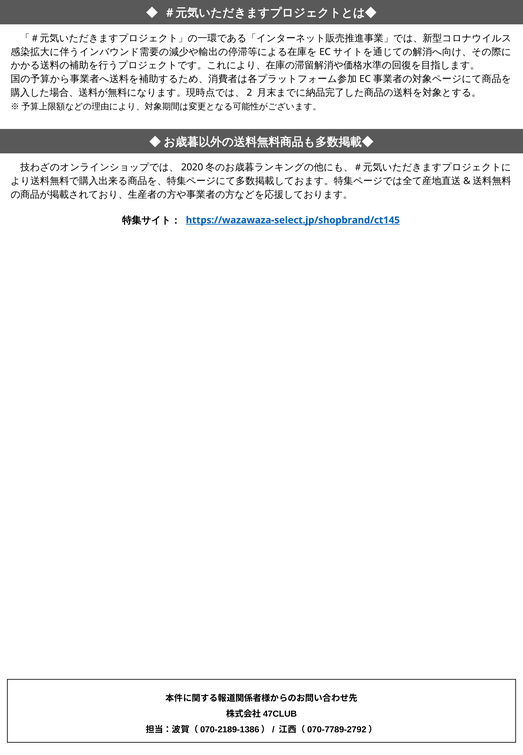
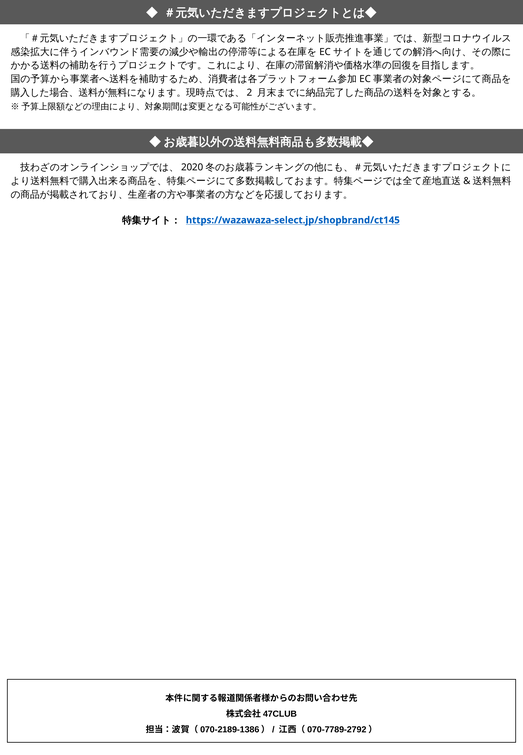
https://wazawaza-select.jp/shopbrand/ct145 underline: present -> none (293, 220)
